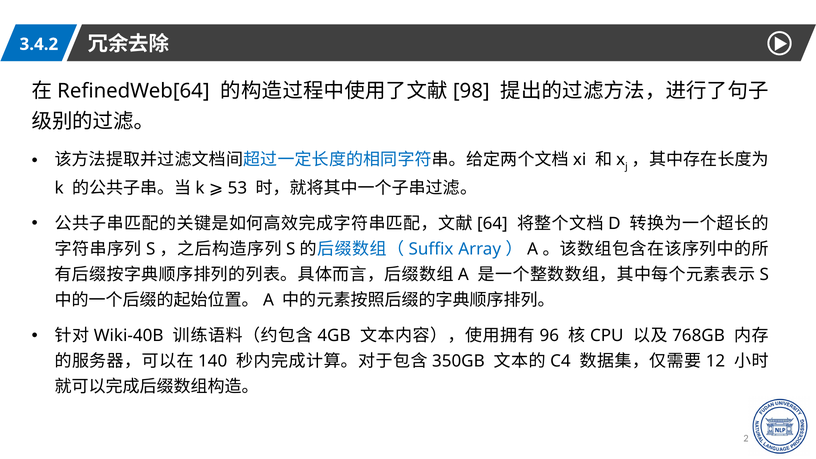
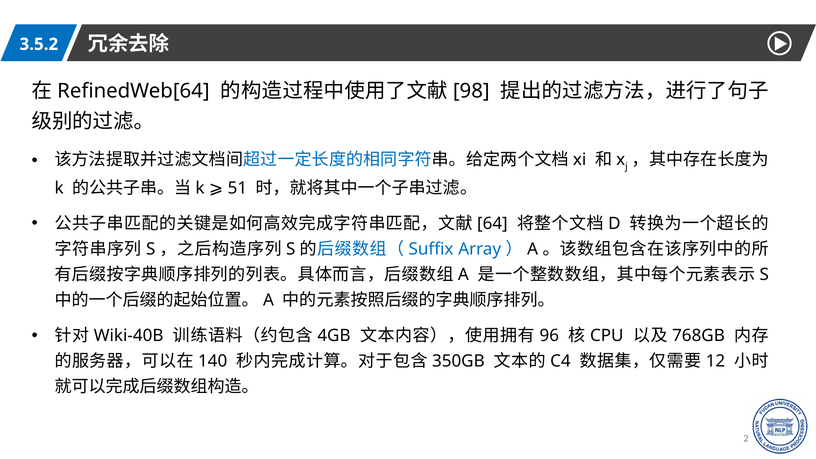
3.4.2: 3.4.2 -> 3.5.2 (39, 44)
53: 53 -> 51 (237, 188)
